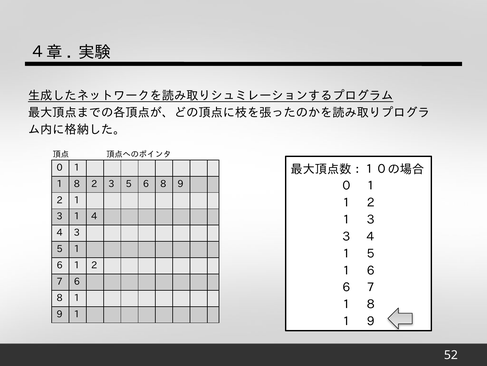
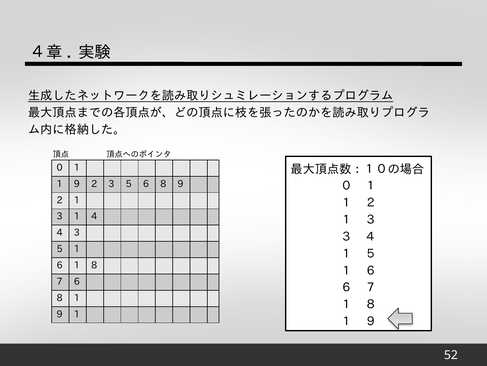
8: 8 -> 9 (77, 184)
1 2: 2 -> 8 (94, 265)
